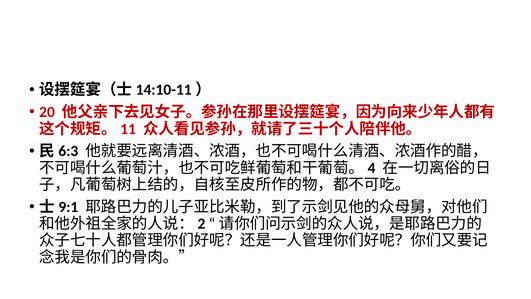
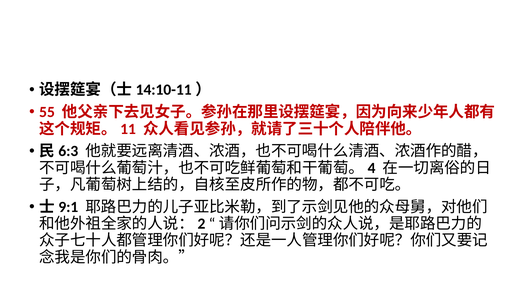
20: 20 -> 55 (47, 112)
